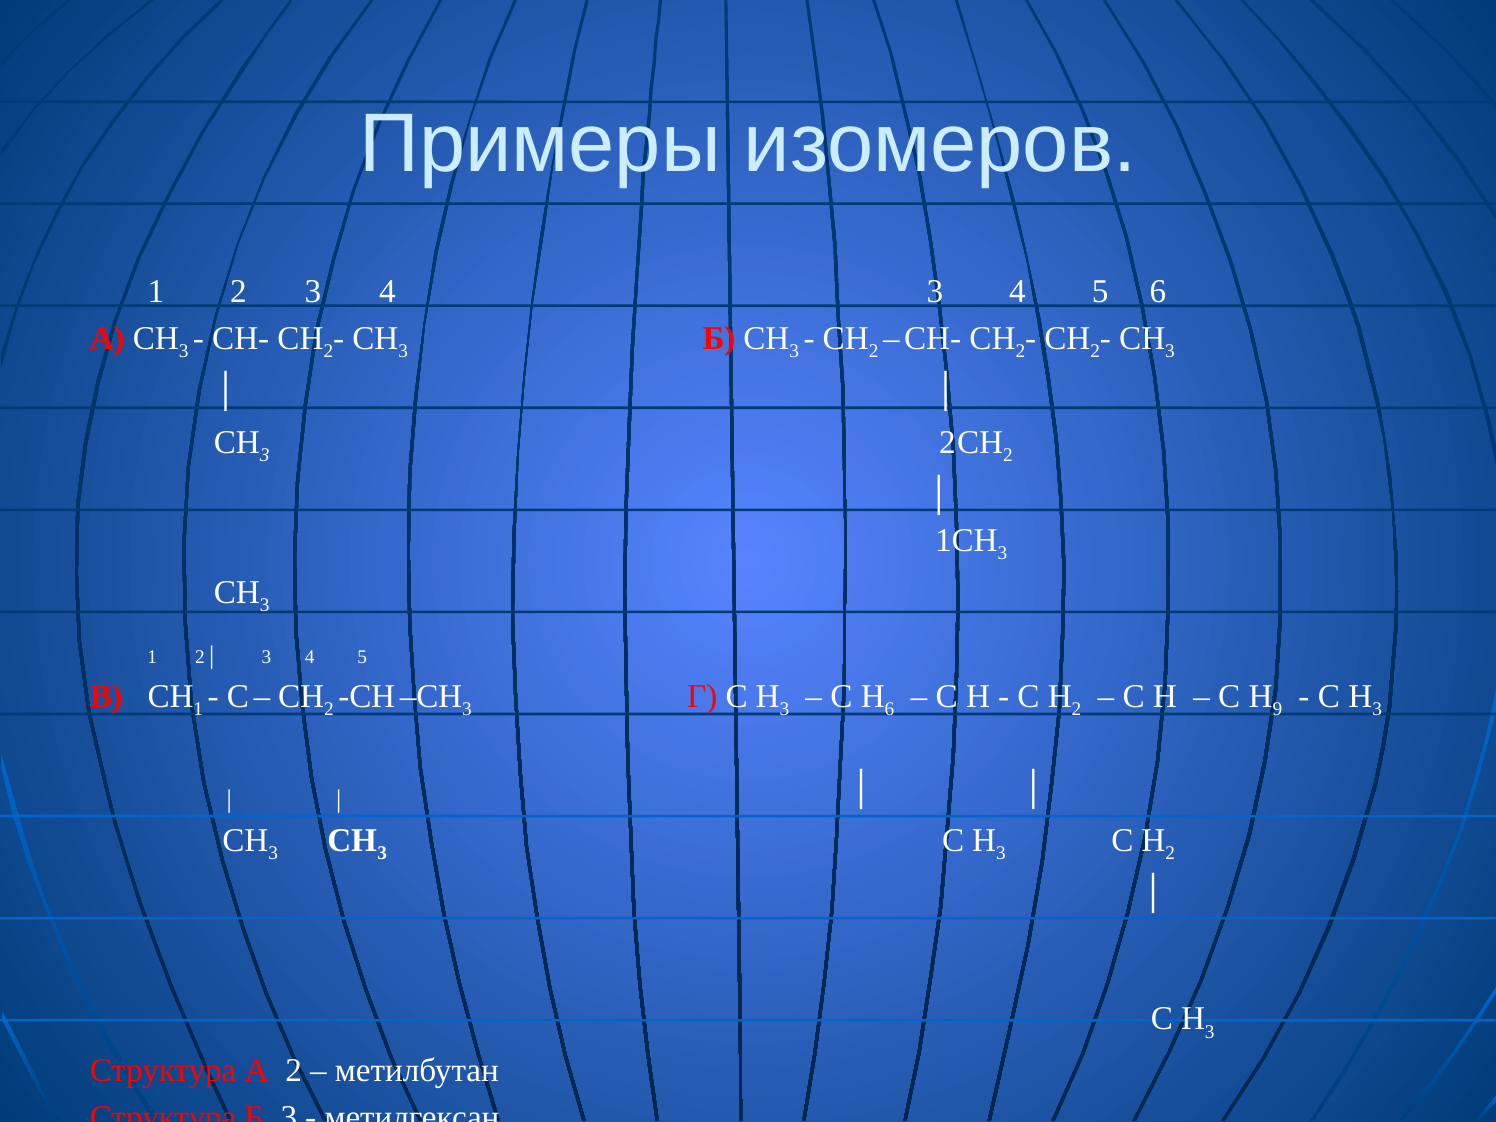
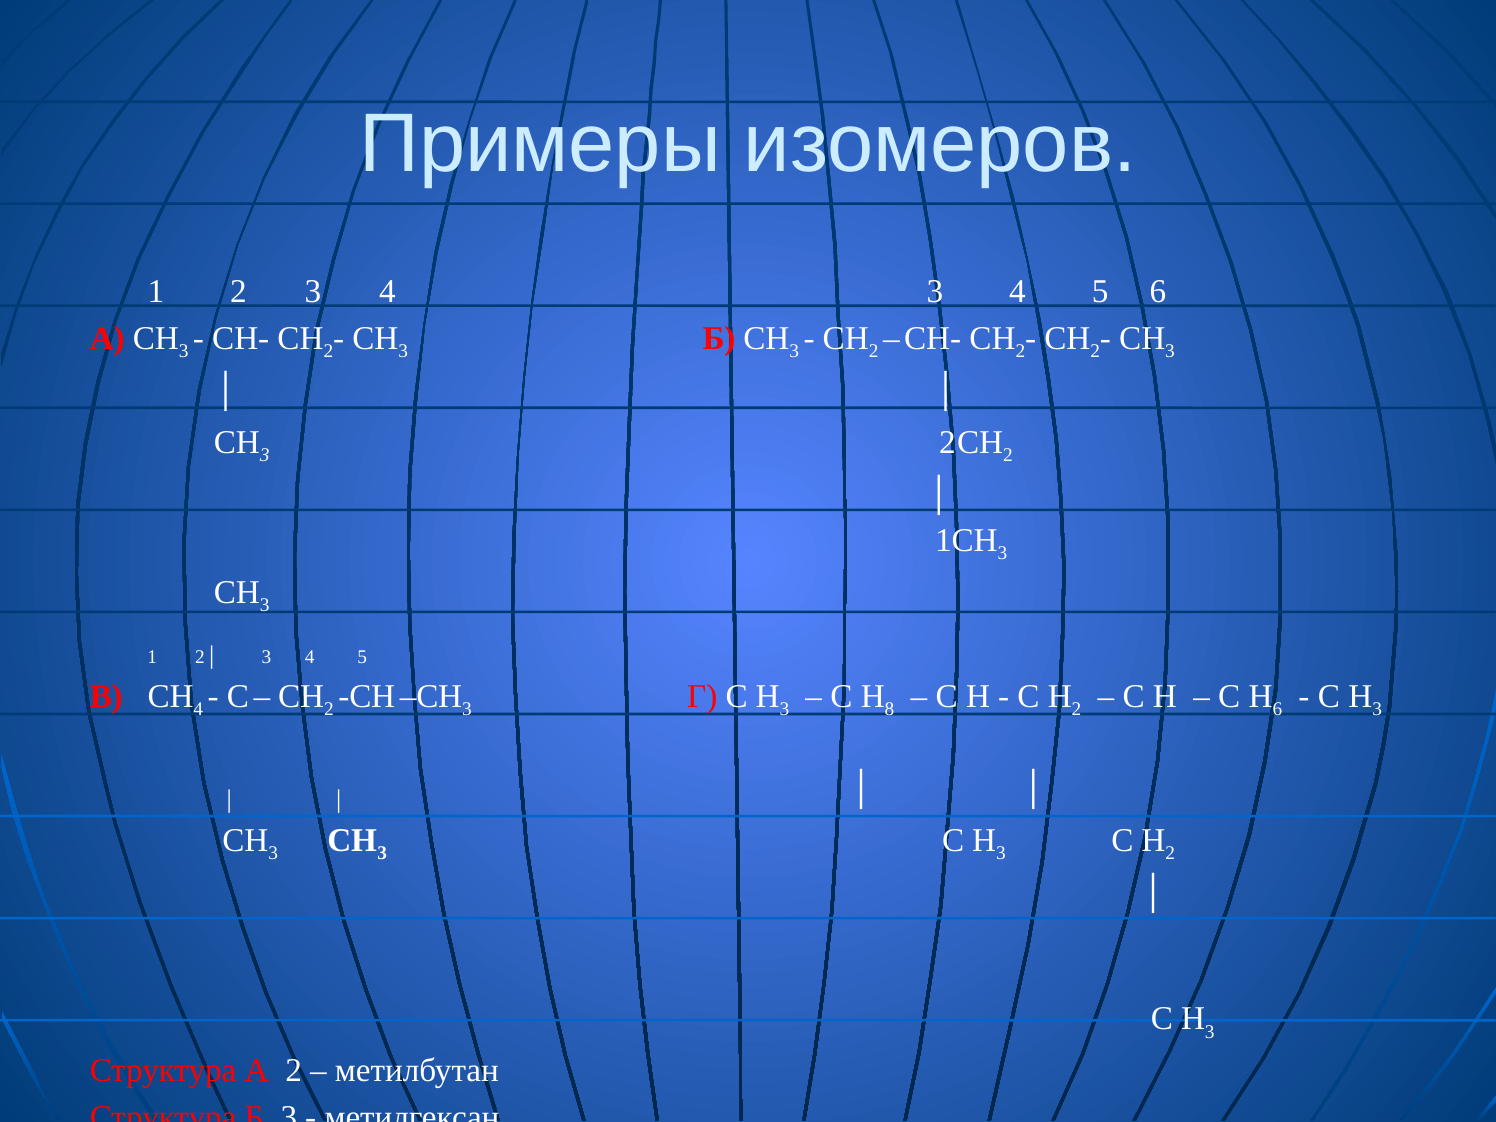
CH 1: 1 -> 4 (198, 710)
H 6: 6 -> 8 (890, 710)
H 9: 9 -> 6 (1277, 710)
